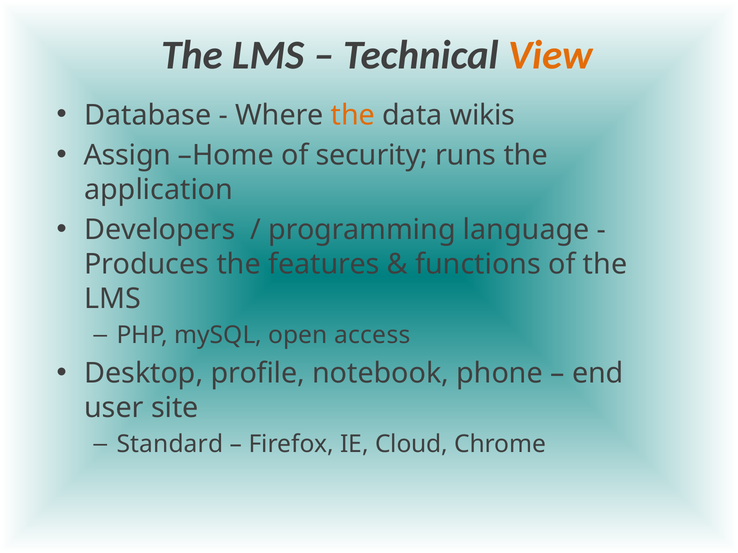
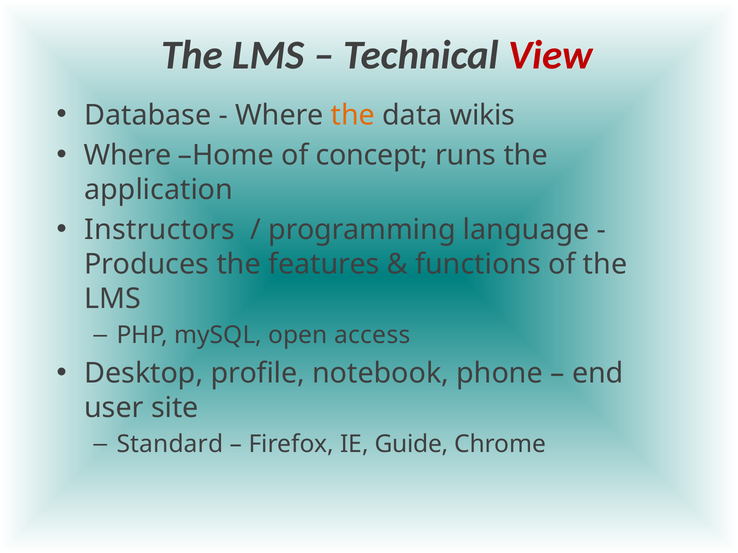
View colour: orange -> red (550, 55)
Assign: Assign -> Where (128, 155)
security: security -> concept (372, 155)
Developers: Developers -> Instructors (160, 230)
Cloud: Cloud -> Guide (411, 445)
